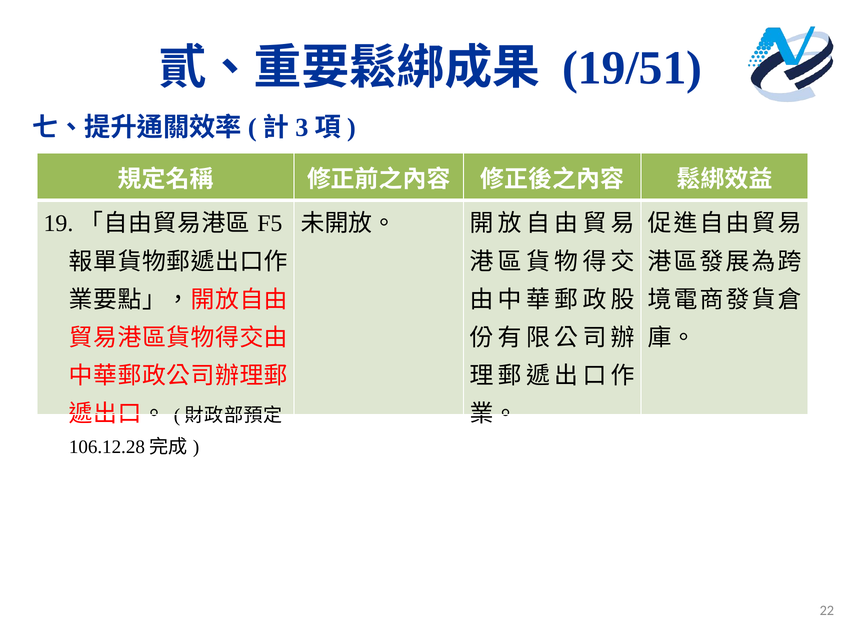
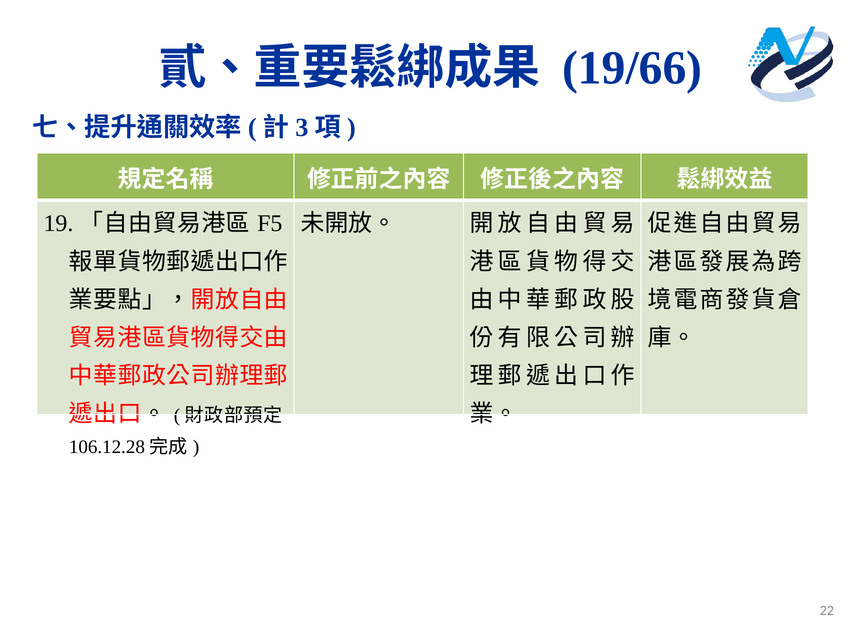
19/51: 19/51 -> 19/66 (632, 68)
